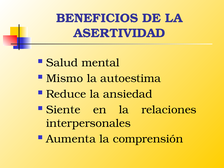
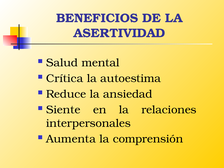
Mismo: Mismo -> Crítica (65, 78)
